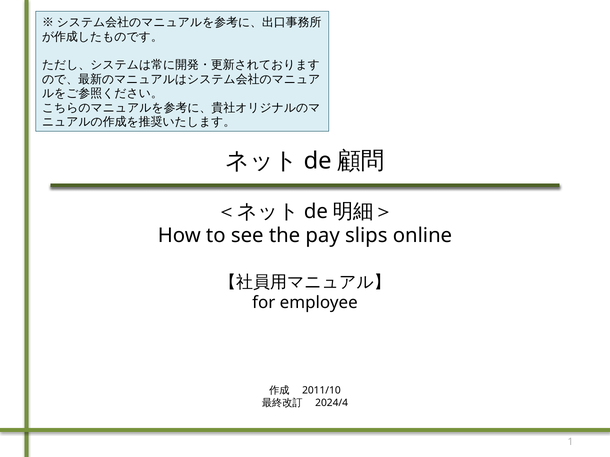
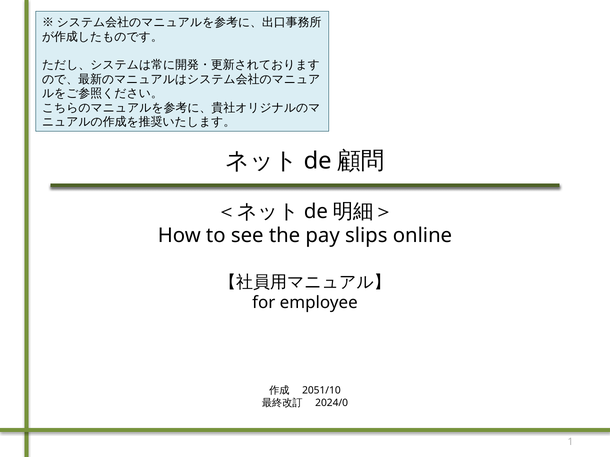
2011/10: 2011/10 -> 2051/10 (321, 391)
2024/4: 2024/4 -> 2024/0 (332, 403)
